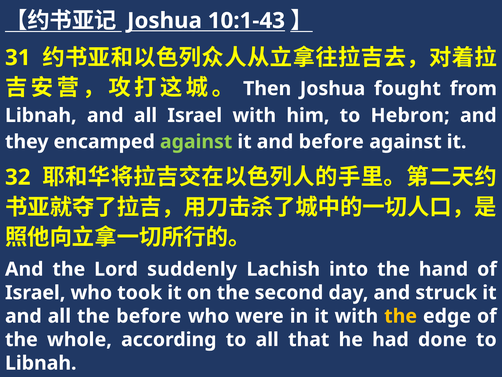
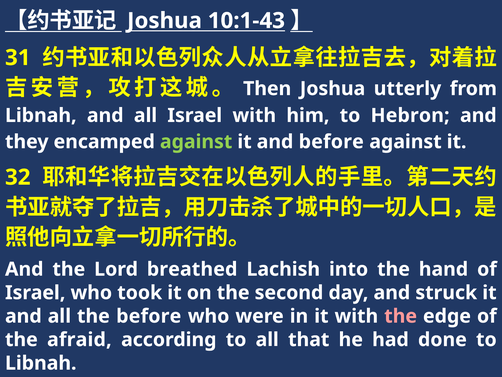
fought: fought -> utterly (407, 89)
suddenly: suddenly -> breathed (192, 269)
the colour: yellow -> pink (401, 316)
whole: whole -> afraid (79, 339)
